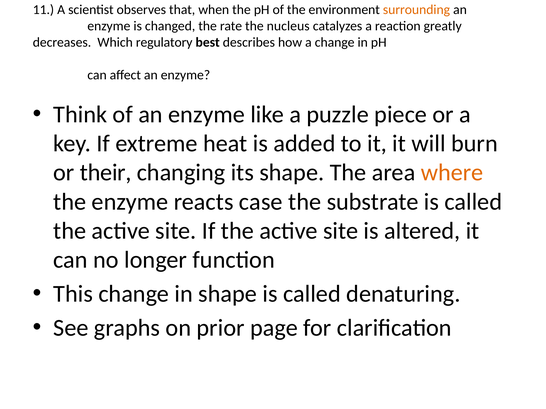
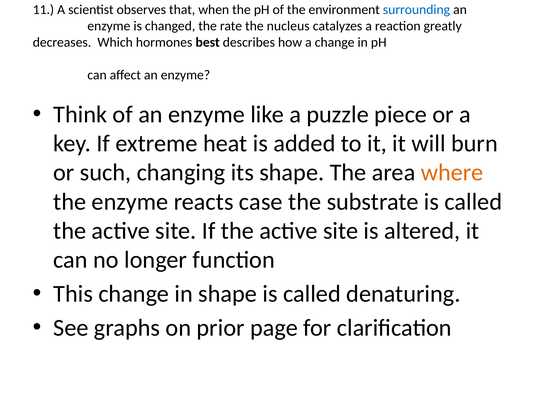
surrounding colour: orange -> blue (416, 10)
regulatory: regulatory -> hormones (164, 42)
their: their -> such (106, 173)
